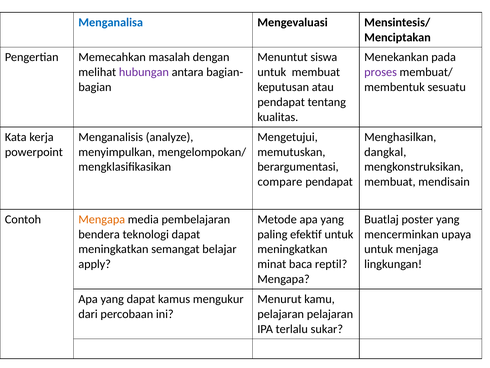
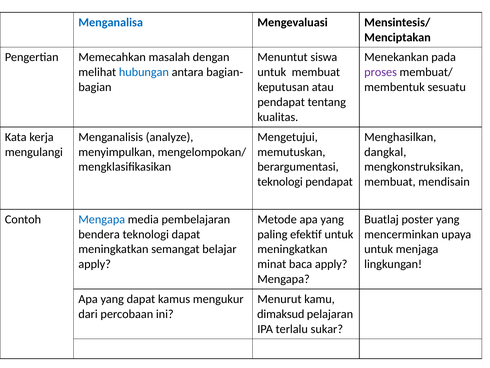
hubungan colour: purple -> blue (144, 72)
powerpoint: powerpoint -> mengulangi (34, 152)
compare: compare -> teknologi (280, 182)
Mengapa colour: orange -> blue (102, 219)
baca reptil: reptil -> apply (331, 264)
pelajaran: pelajaran -> dimaksud (281, 314)
